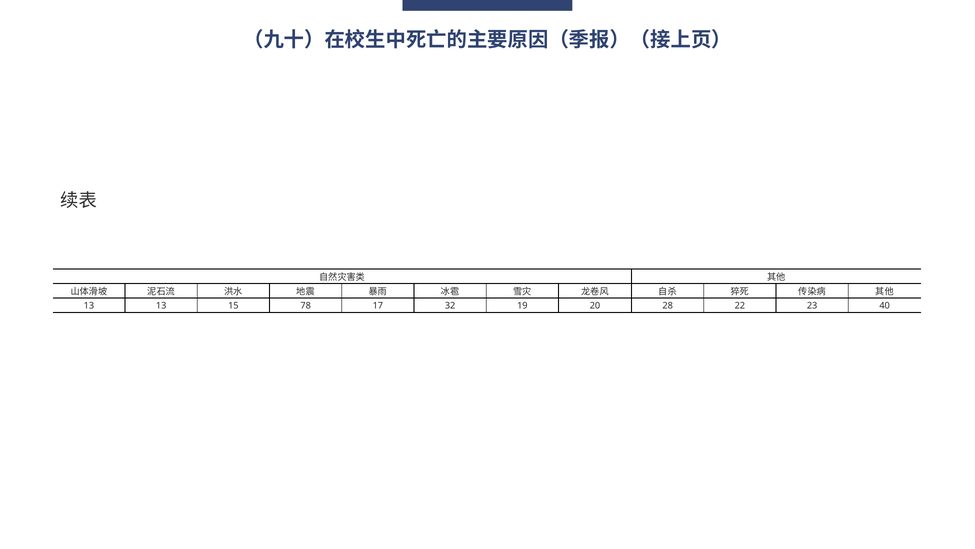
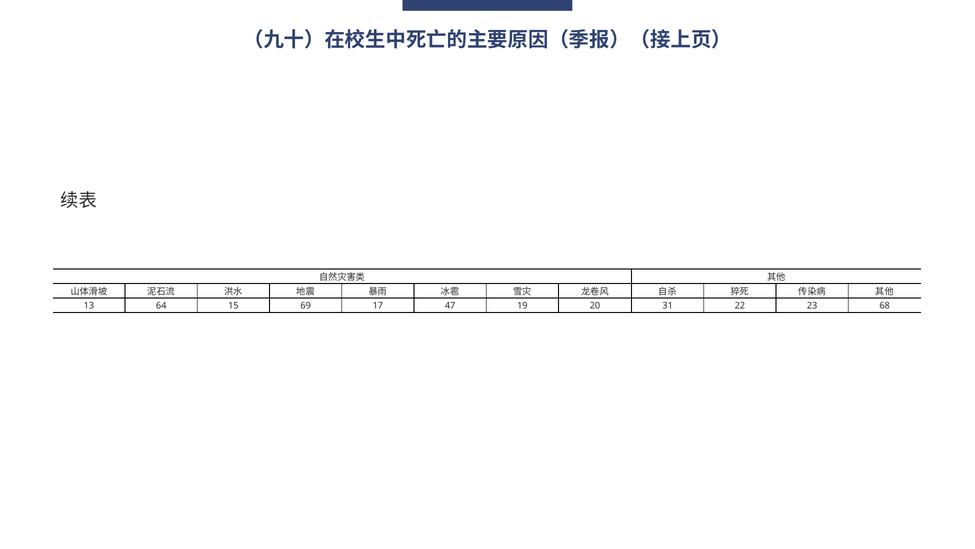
13 13: 13 -> 64 (161, 305)
78: 78 -> 69 (306, 305)
32: 32 -> 47 (450, 305)
28: 28 -> 31 (668, 305)
40: 40 -> 68 (885, 305)
